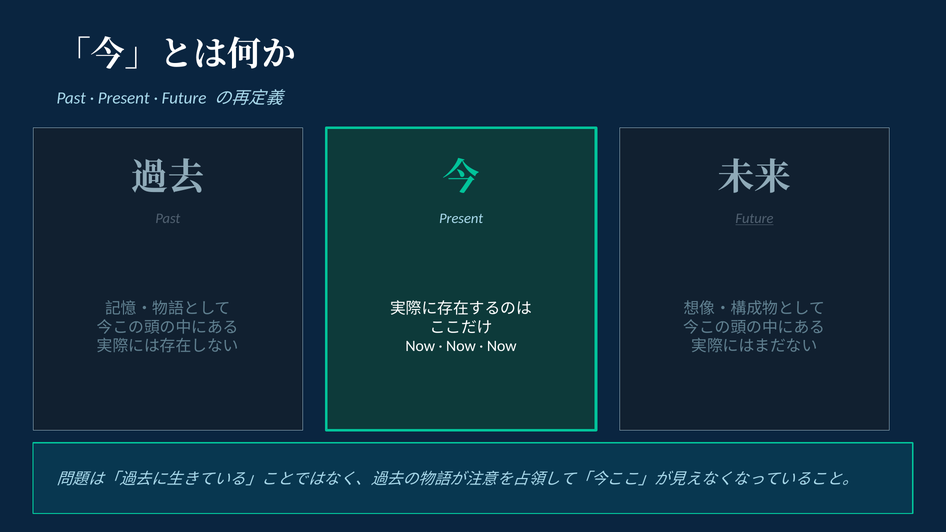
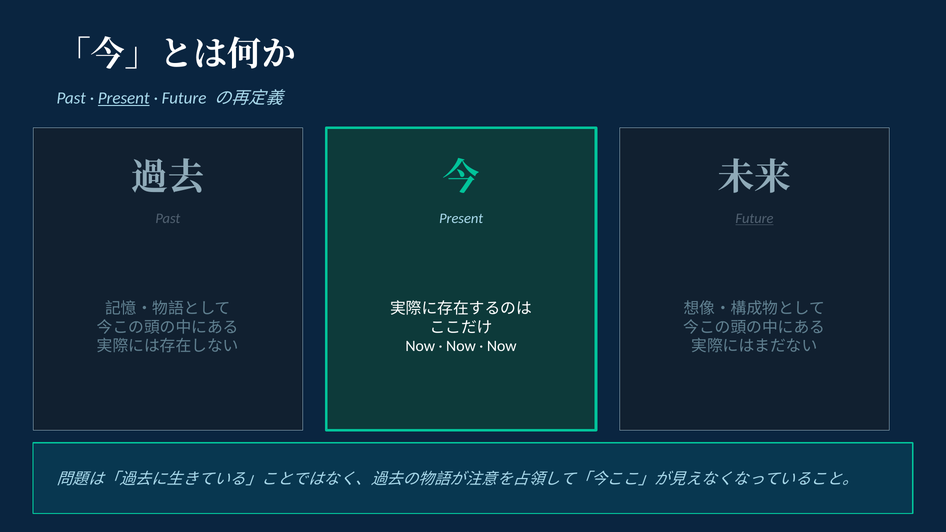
Present underline: none -> present (124, 98)
